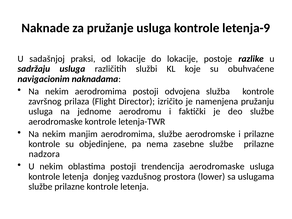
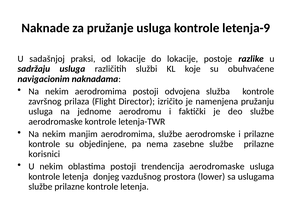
nadzora: nadzora -> korisnici (44, 154)
